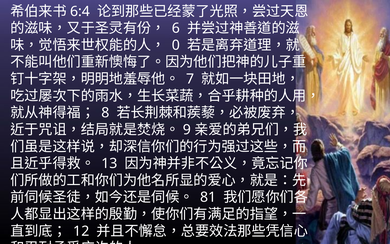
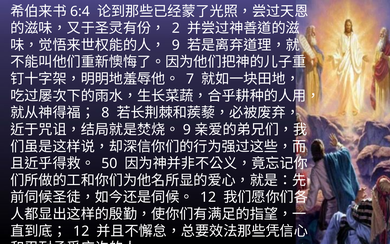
6: 6 -> 2 (176, 28)
0: 0 -> 9 (176, 45)
13: 13 -> 50 (109, 163)
81: 81 -> 12 (208, 197)
